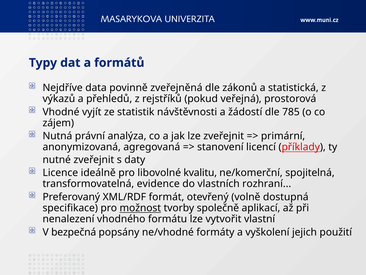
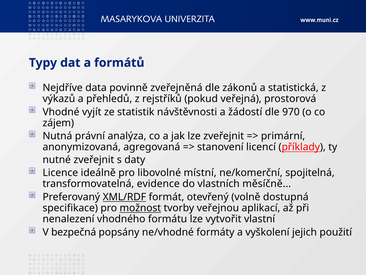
785: 785 -> 970 (291, 112)
kvalitu: kvalitu -> místní (200, 173)
rozhraní: rozhraní -> měsíčně (267, 184)
XML/RDF underline: none -> present (124, 197)
společně: společně -> veřejnou (218, 208)
